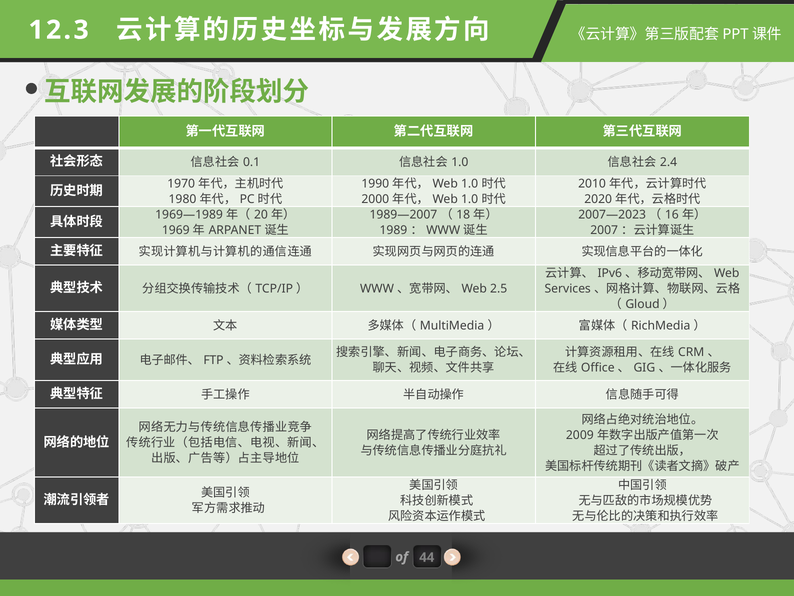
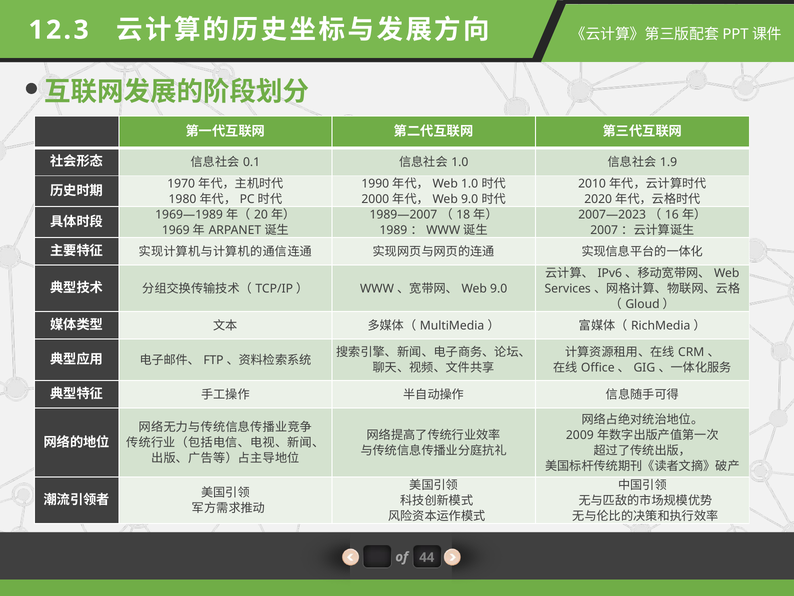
2.4: 2.4 -> 1.9 (669, 162)
1.0: 1.0 -> 9.0 (470, 199)
2.5: 2.5 -> 9.0 (499, 288)
